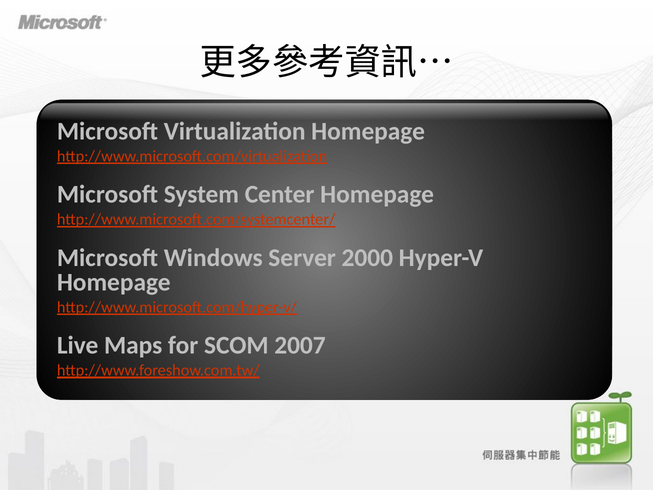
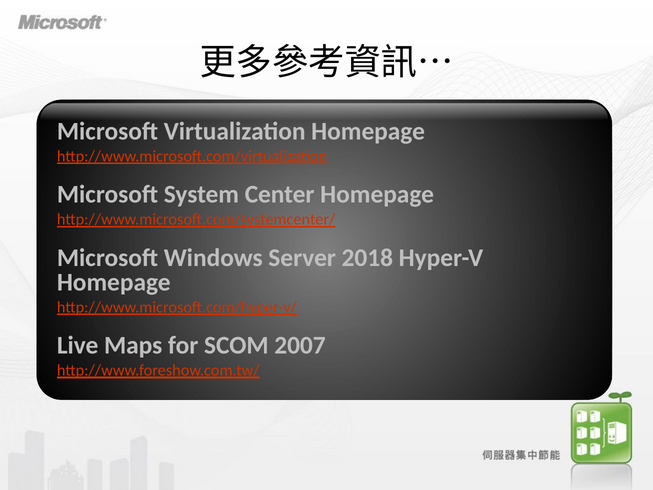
2000: 2000 -> 2018 (367, 258)
